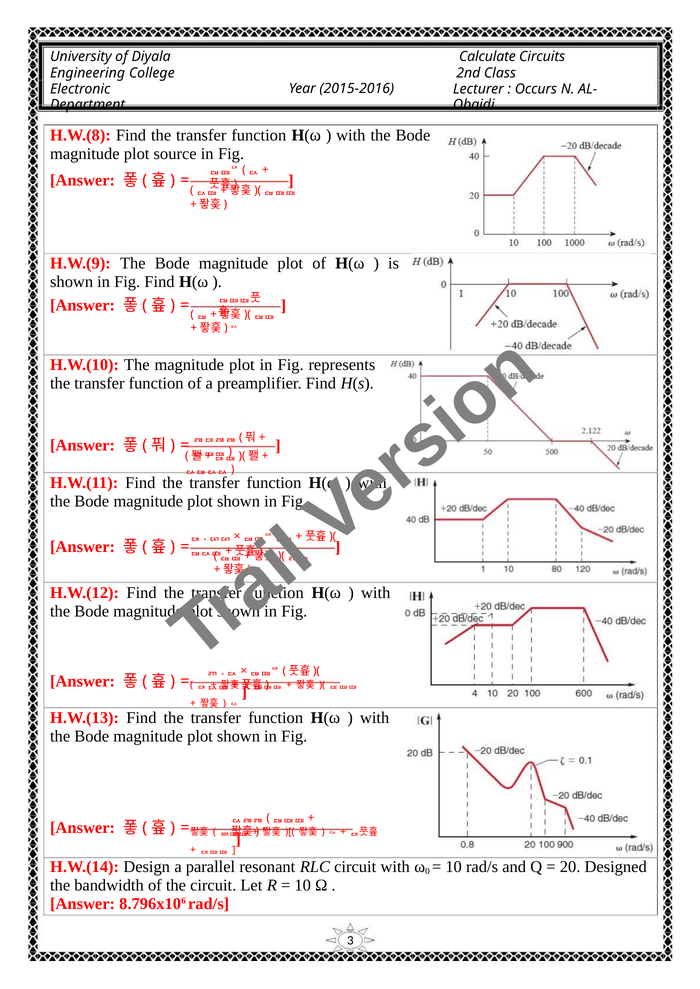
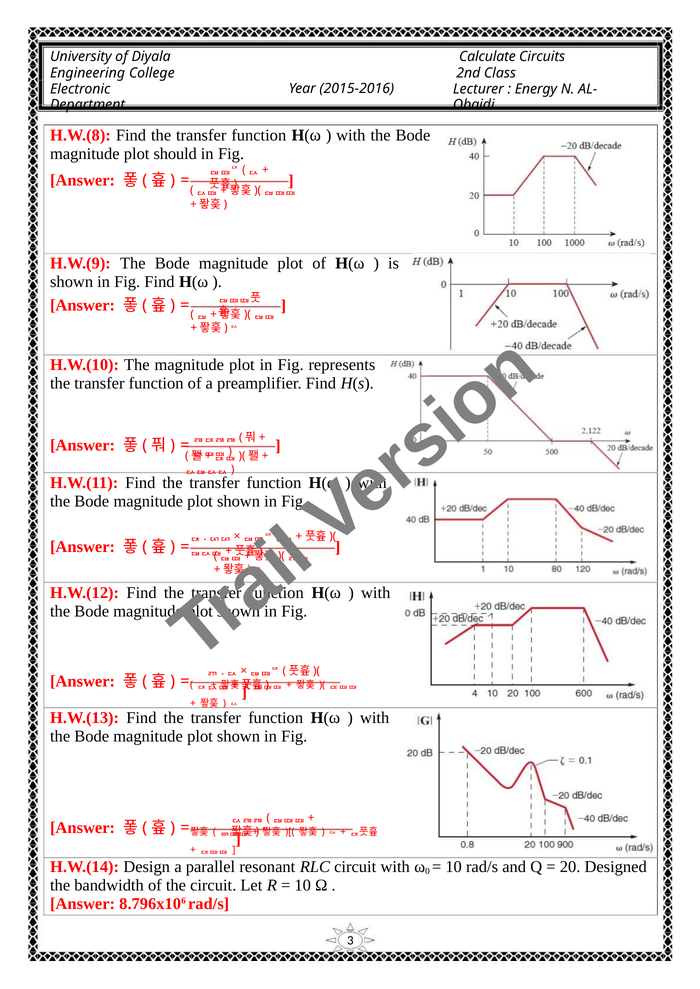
Occurs: Occurs -> Energy (536, 89)
source: source -> should (175, 154)
